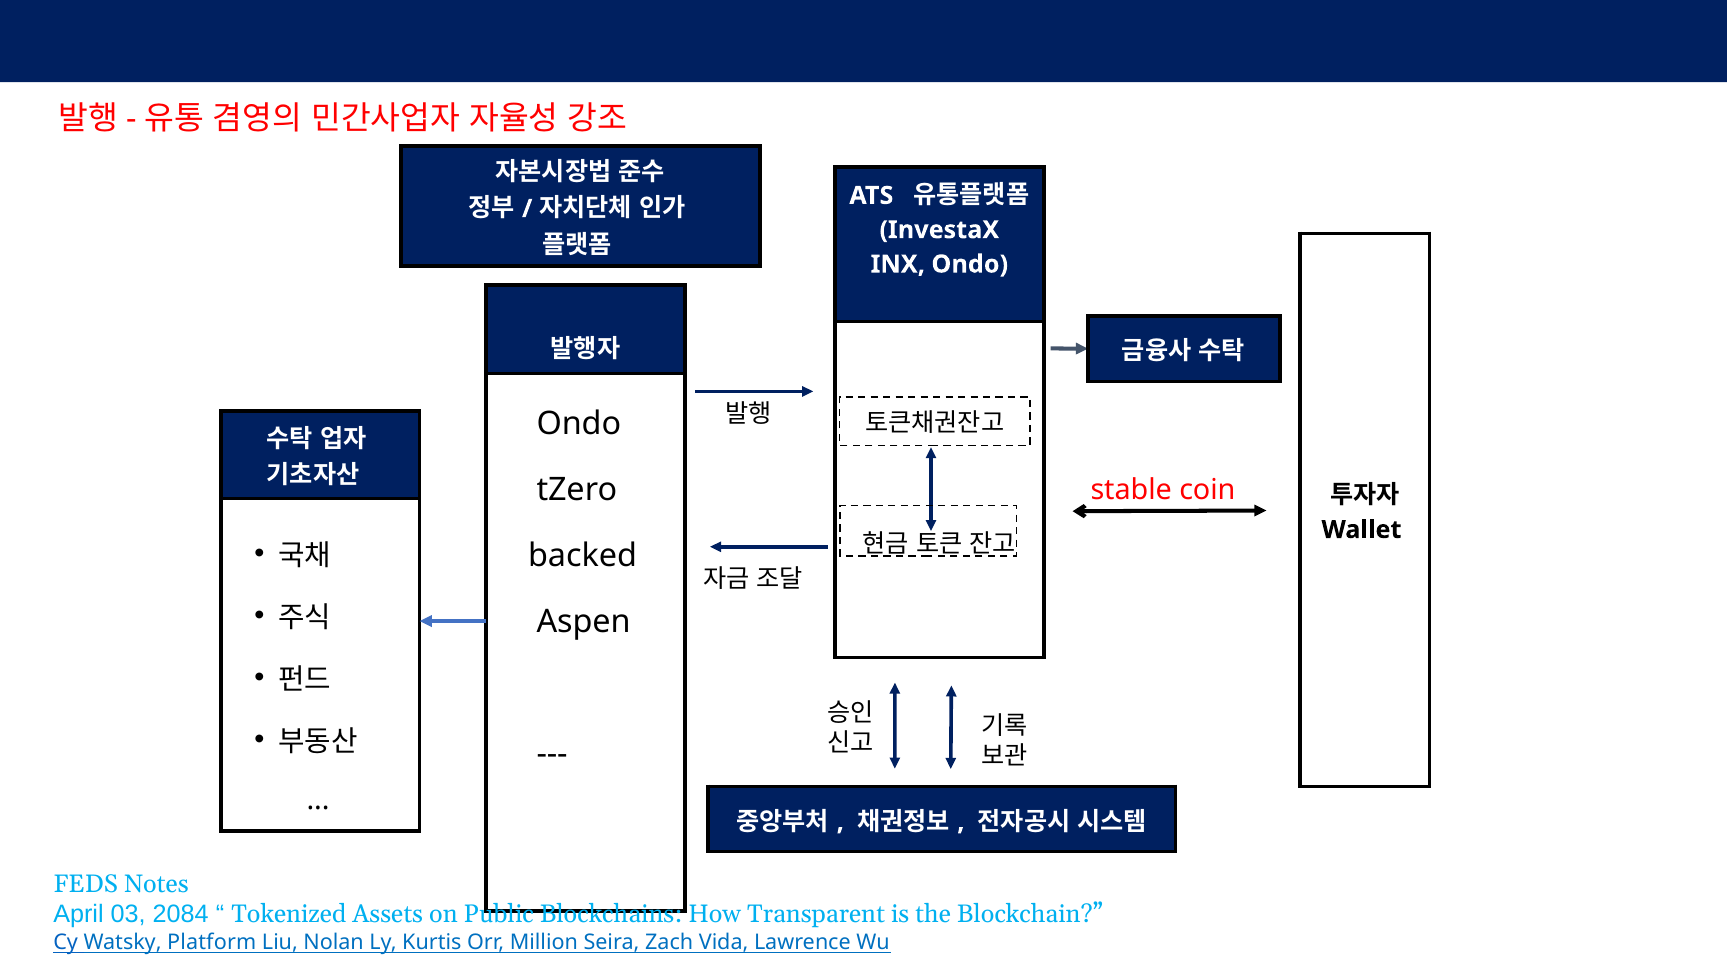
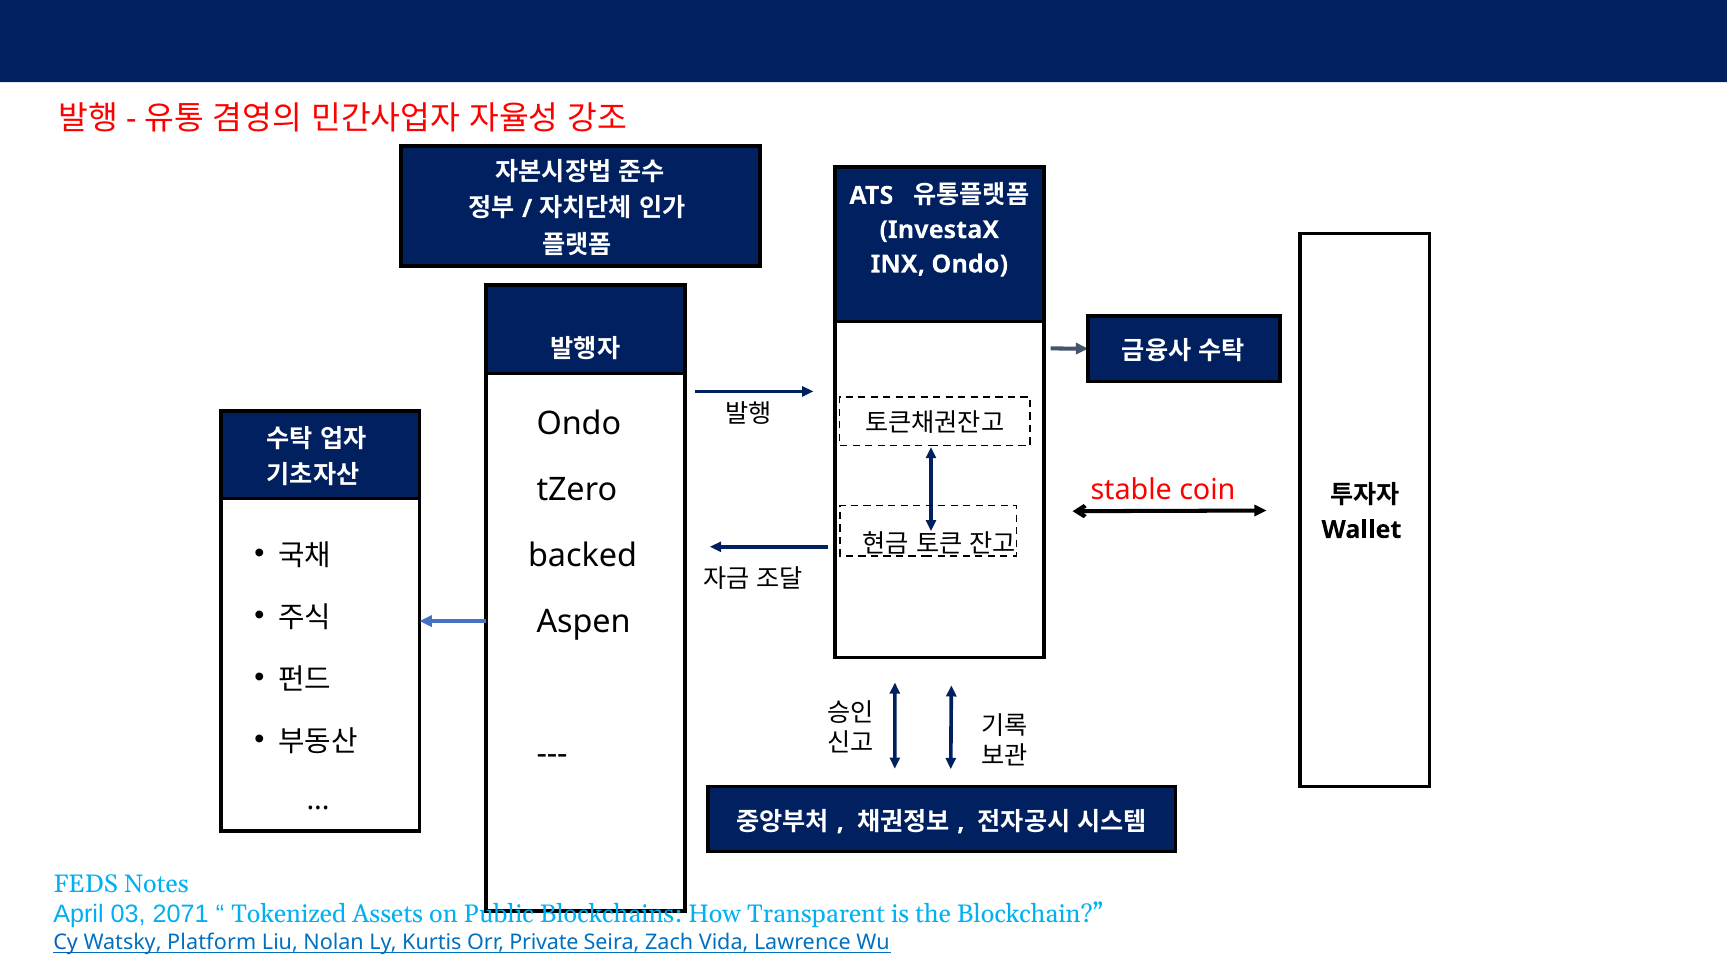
2084: 2084 -> 2071 (181, 915)
Million: Million -> Private (544, 943)
